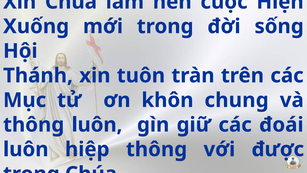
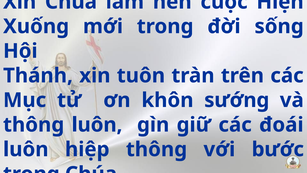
chung: chung -> sướng (237, 100)
được: được -> bước (278, 149)
